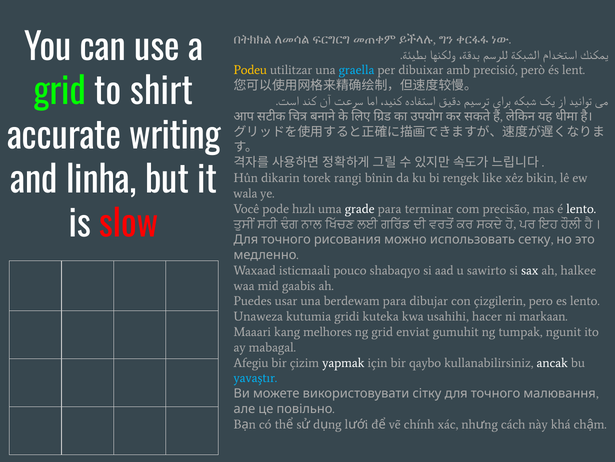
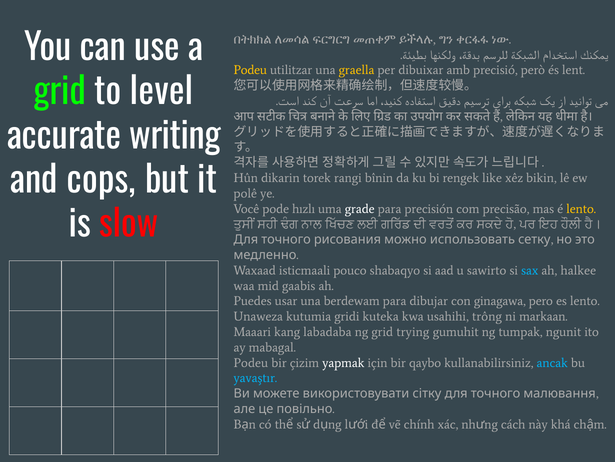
graella colour: light blue -> yellow (357, 70)
shirt: shirt -> level (162, 92)
linha: linha -> cops (101, 180)
wala: wala -> polê (245, 193)
terminar: terminar -> precisión (429, 208)
lento colour: white -> yellow (581, 208)
sax colour: white -> light blue (530, 270)
çizgilerin: çizgilerin -> ginagawa (500, 301)
hacer: hacer -> trông (487, 316)
melhores: melhores -> labadaba (327, 331)
enviat: enviat -> trying (413, 331)
Afegiu: Afegiu -> Podeu (251, 362)
ancak colour: white -> light blue (552, 362)
